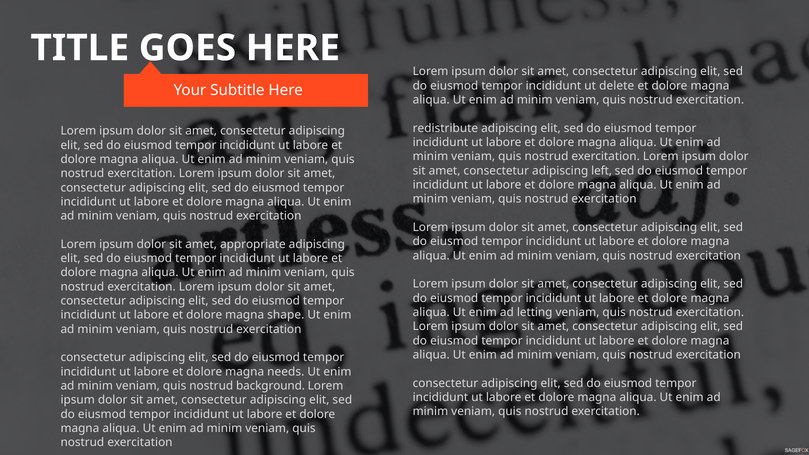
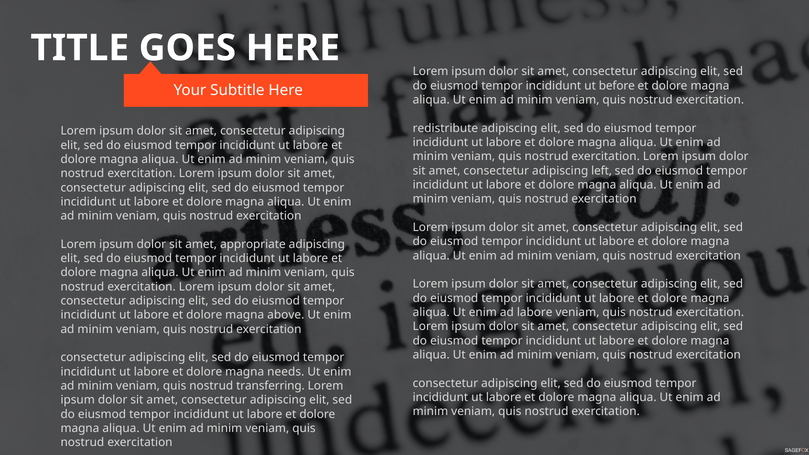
delete: delete -> before (617, 86)
ad letting: letting -> labore (535, 312)
shape: shape -> above (286, 315)
background: background -> transferring (270, 386)
